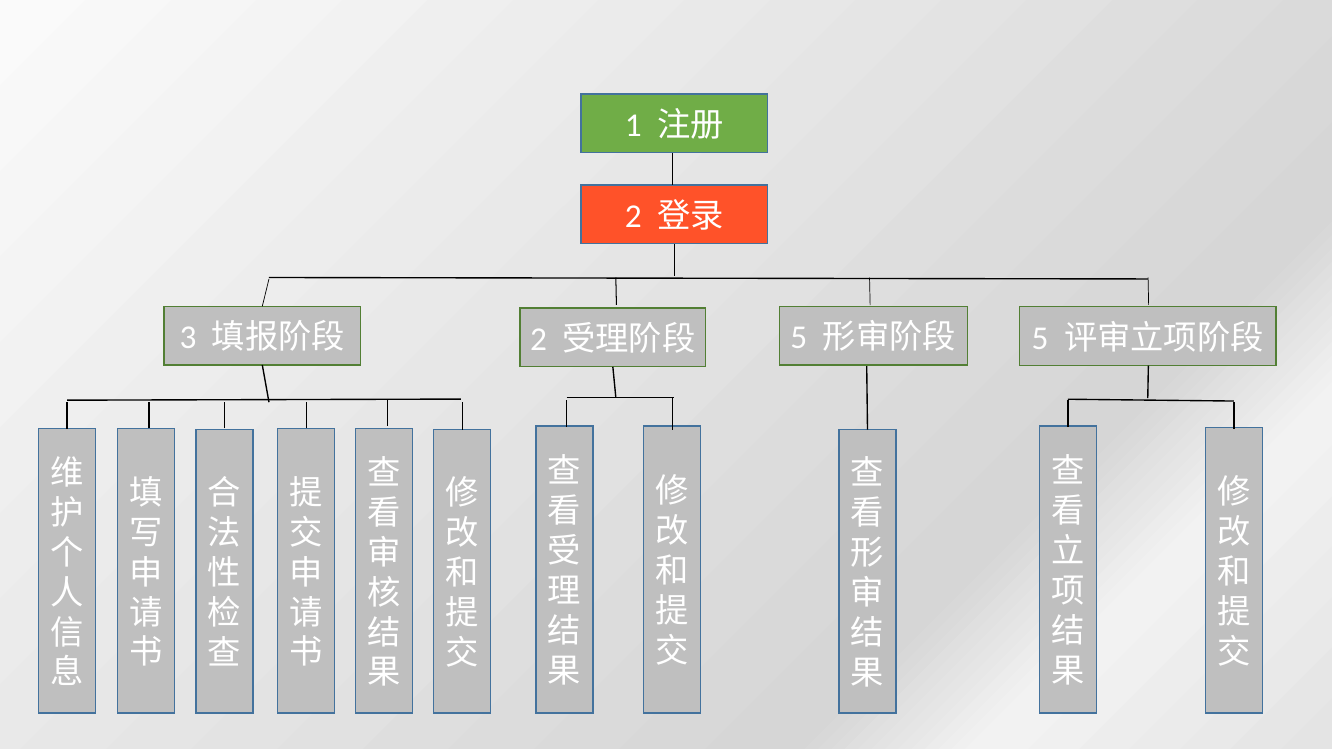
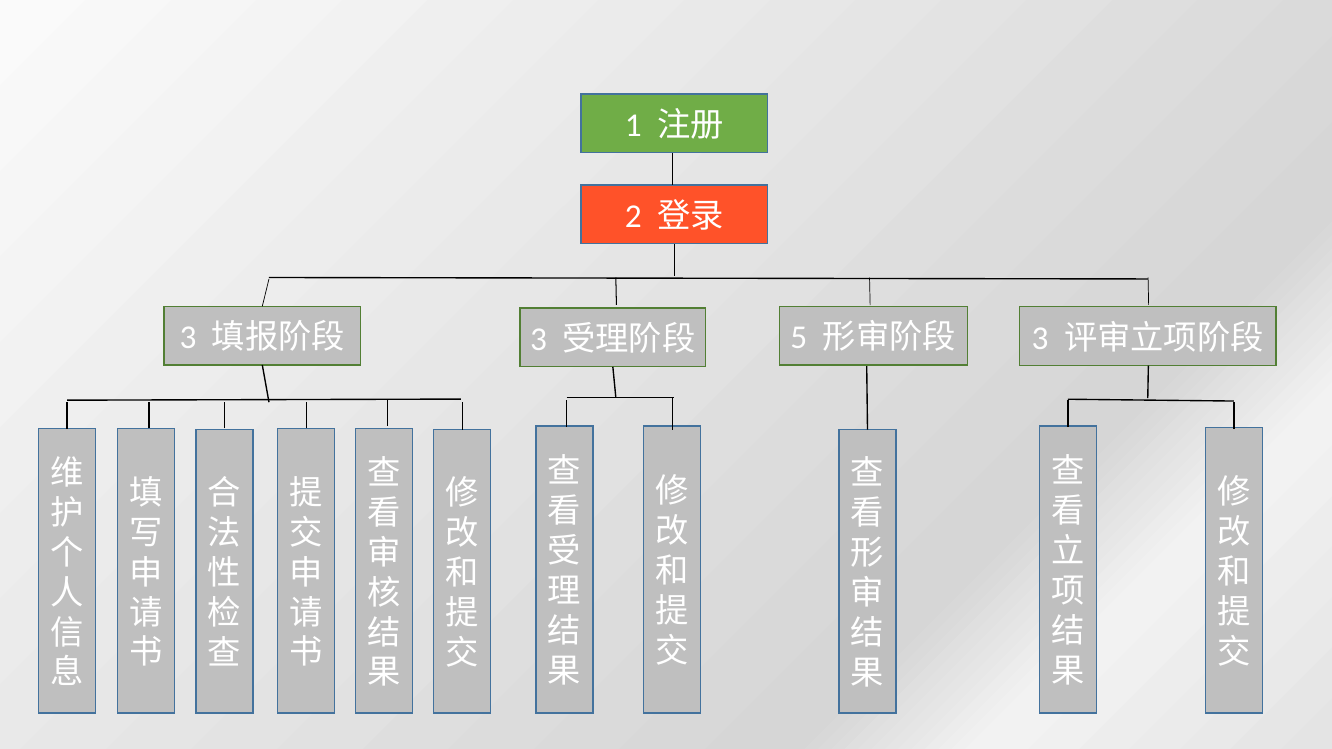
2: 2 -> 3 (539, 340)
5: 5 -> 3 (1040, 338)
